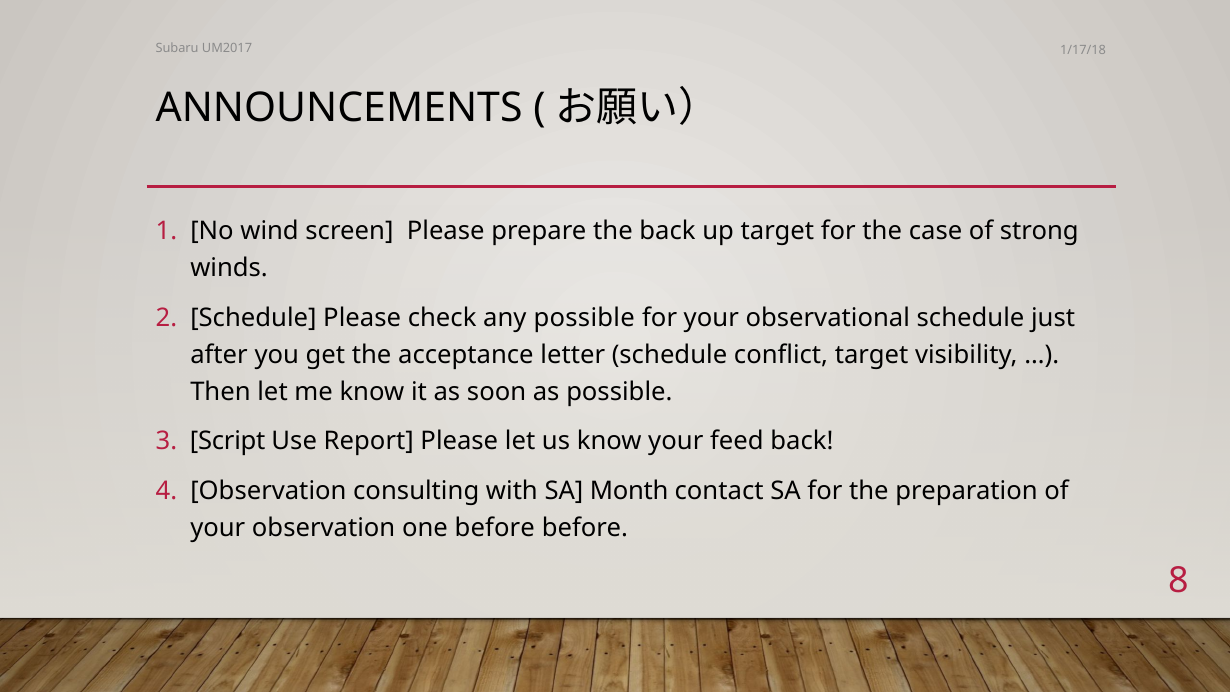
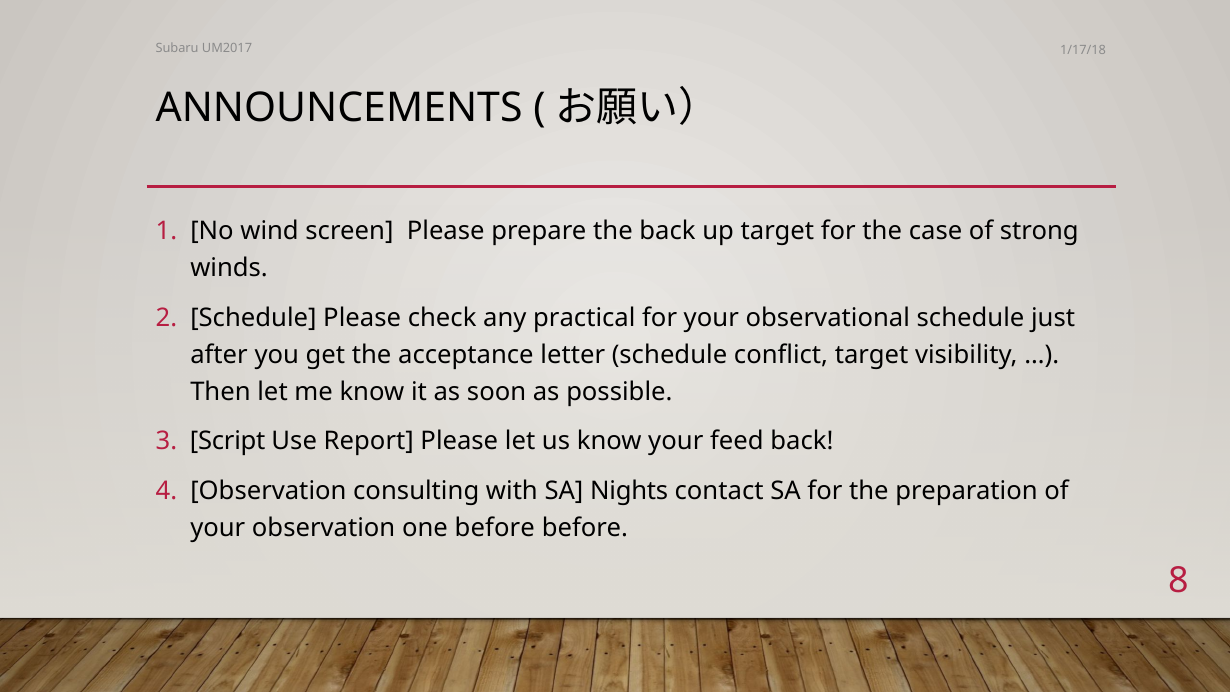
any possible: possible -> practical (584, 318)
Month: Month -> Nights (629, 491)
